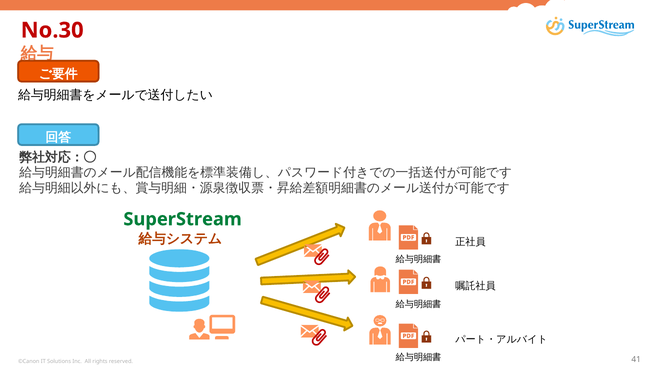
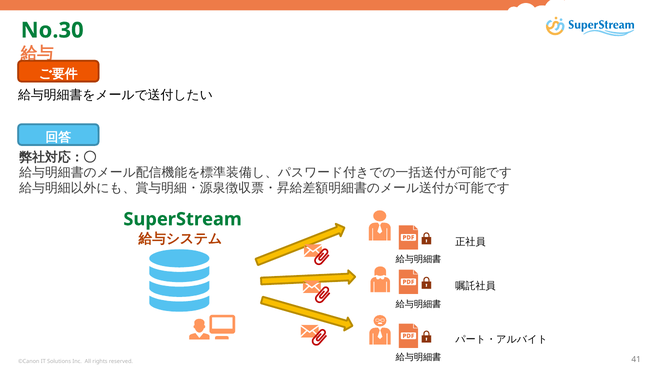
No.30 colour: red -> green (52, 30)
